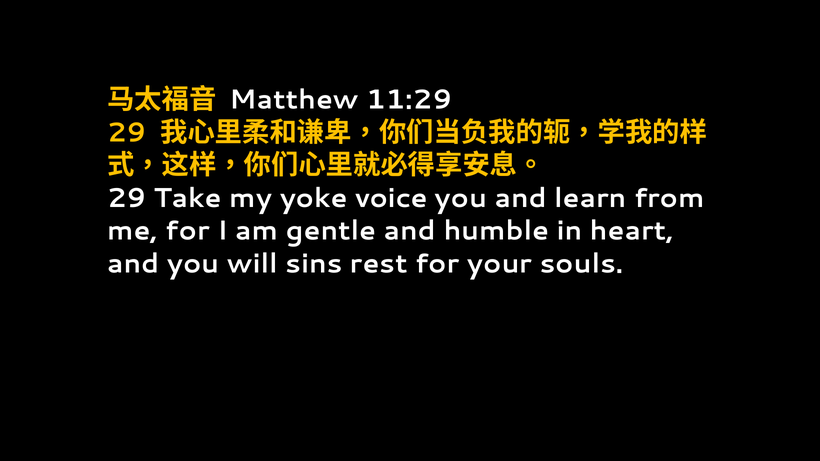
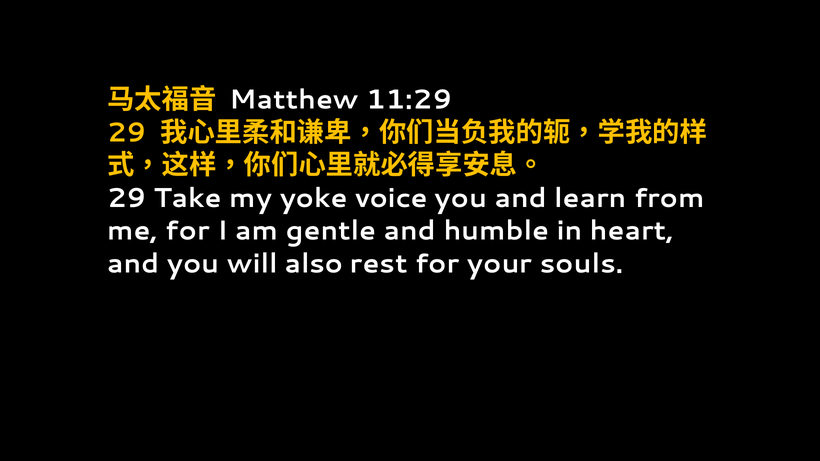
sins: sins -> also (314, 264)
